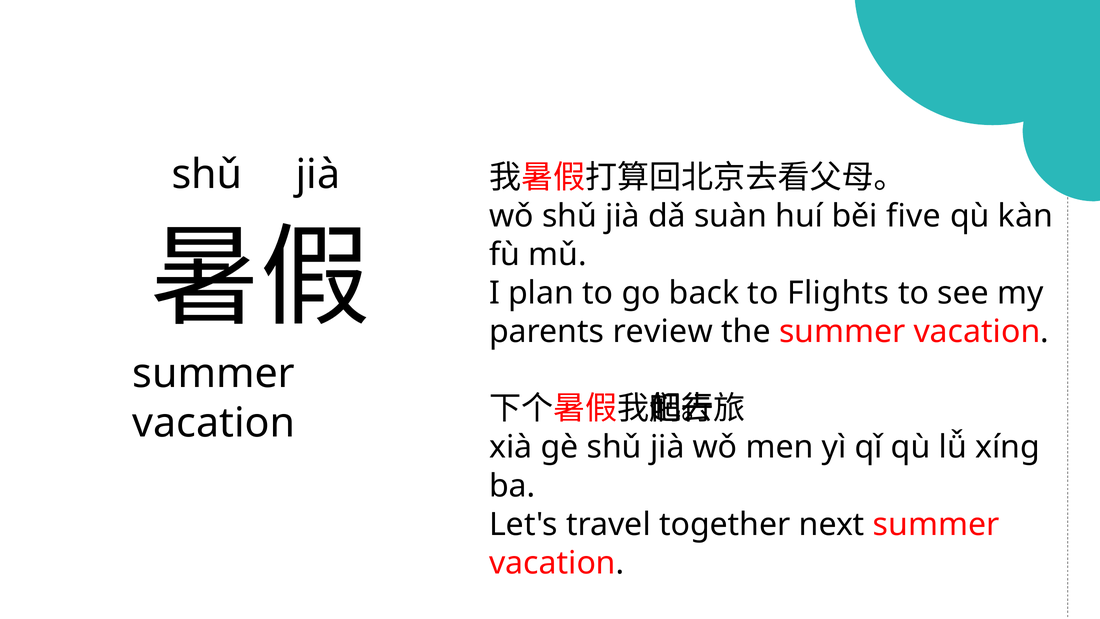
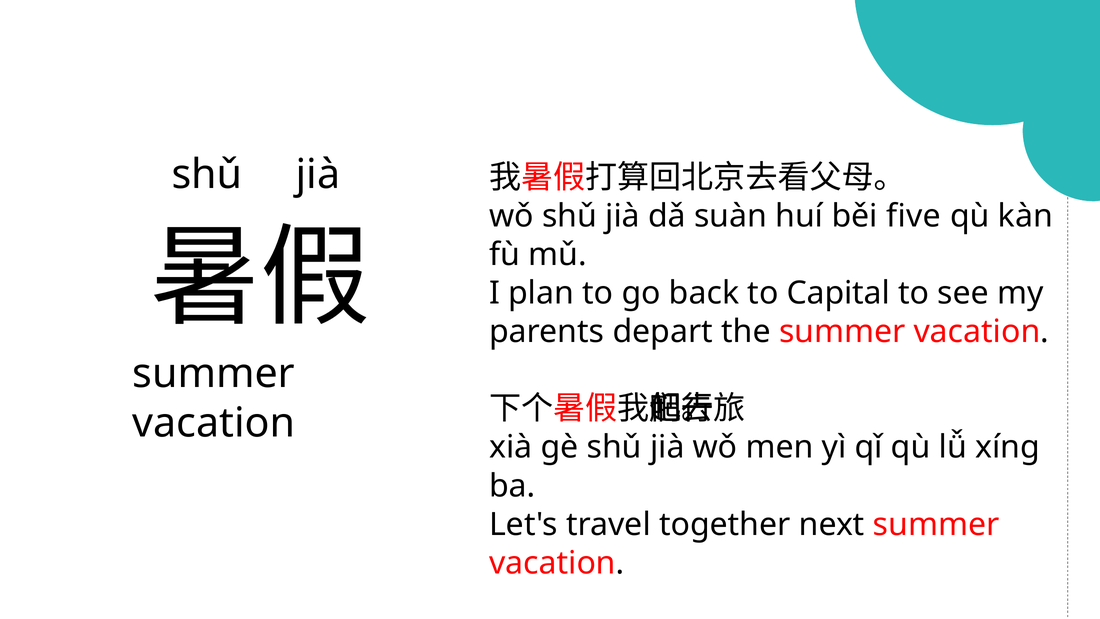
Flights: Flights -> Capital (838, 293)
review: review -> depart (663, 332)
